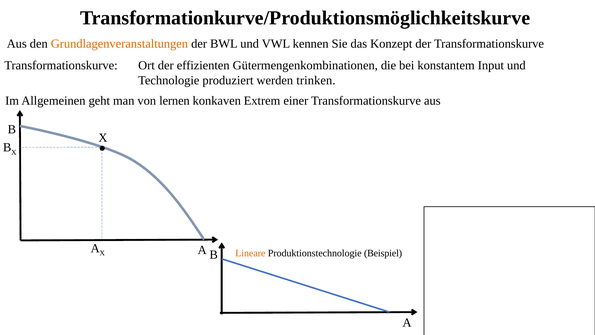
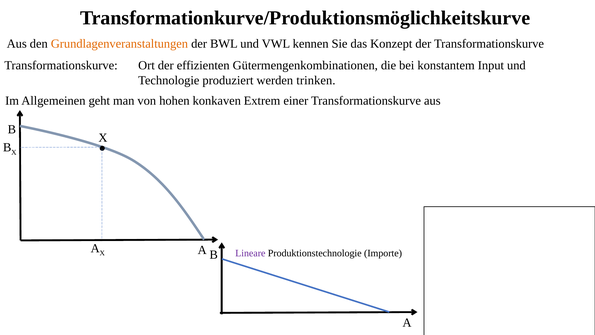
lernen: lernen -> hohen (174, 101)
Lineare colour: orange -> purple (250, 253)
Beispiel: Beispiel -> Importe (383, 253)
